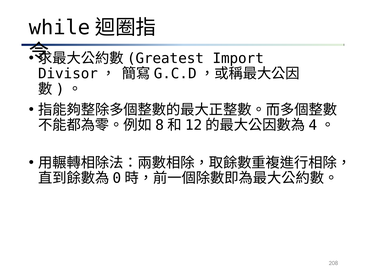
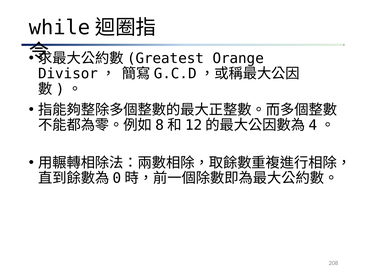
Import: Import -> Orange (238, 58)
